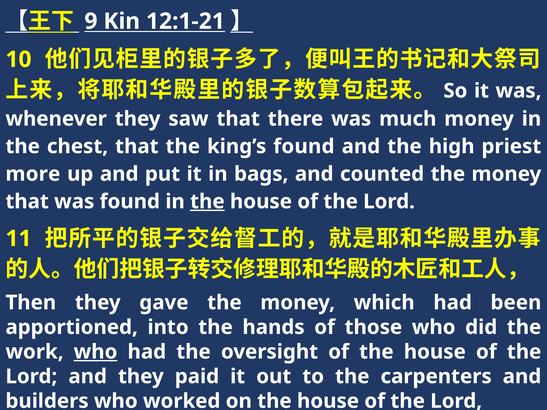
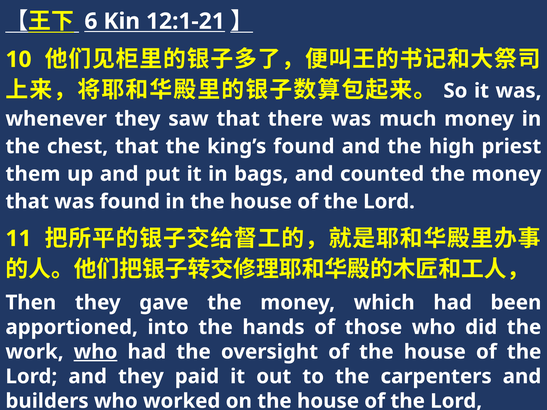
9: 9 -> 6 (91, 21)
more: more -> them (33, 174)
the underline: present -> none (207, 202)
